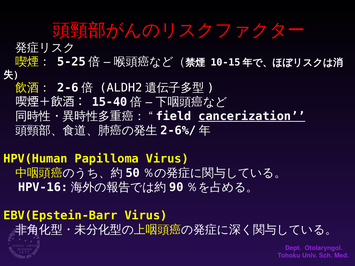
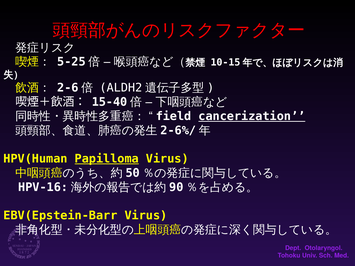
Papilloma underline: none -> present (107, 159)
